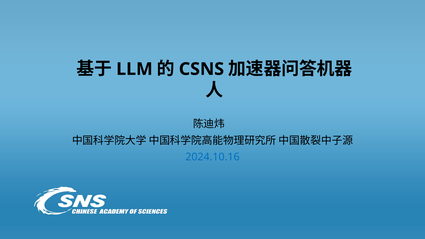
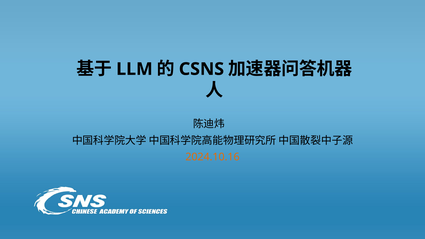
2024.10.16 colour: blue -> orange (212, 157)
